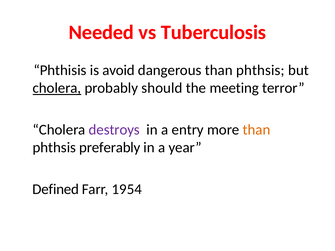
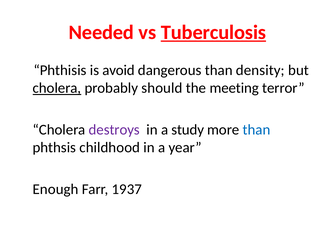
Tuberculosis underline: none -> present (213, 32)
dangerous than phthsis: phthsis -> density (260, 70)
entry: entry -> study (188, 130)
than colour: orange -> blue (256, 130)
preferably: preferably -> childhood (110, 148)
Defined: Defined -> Enough (56, 189)
1954: 1954 -> 1937 (127, 189)
